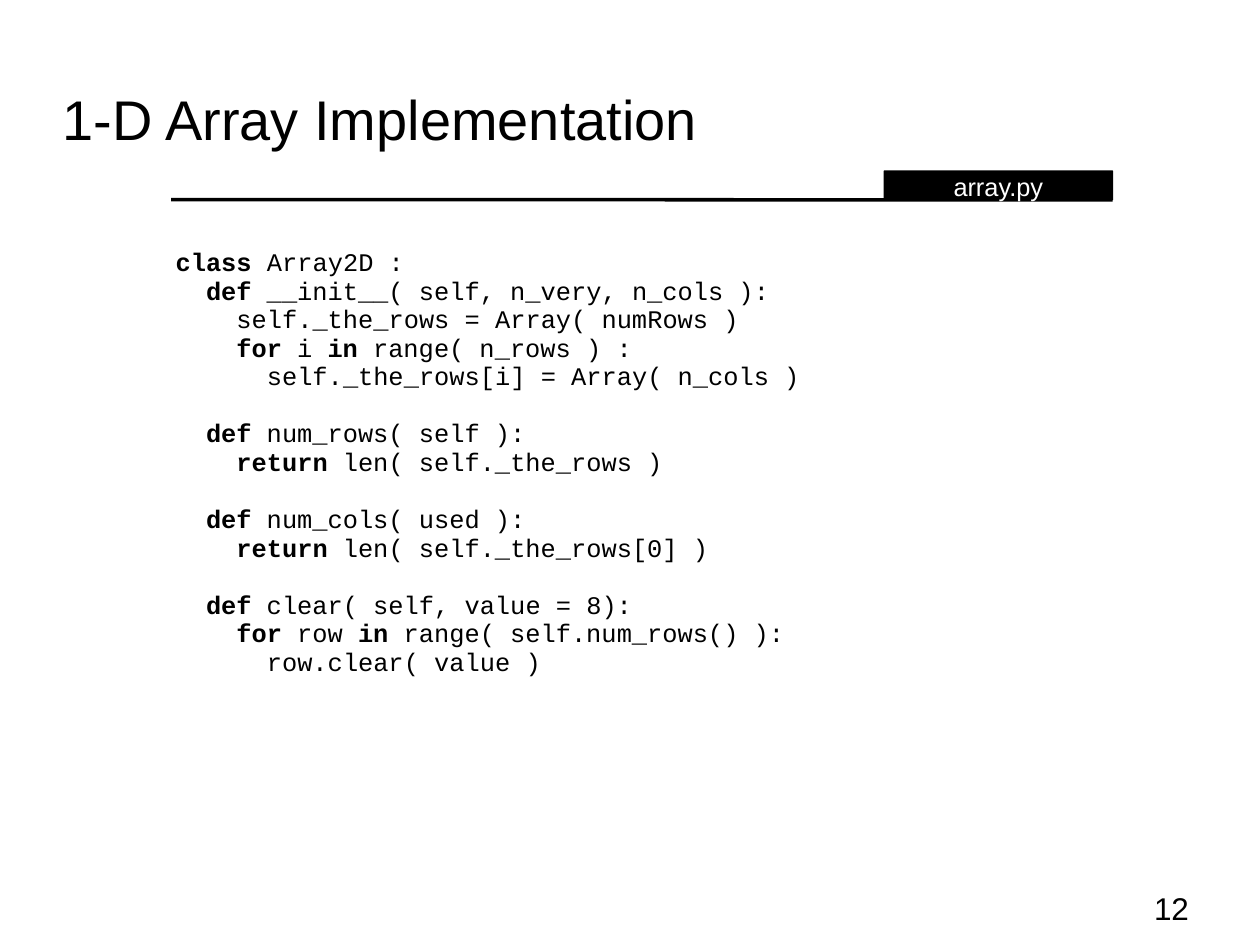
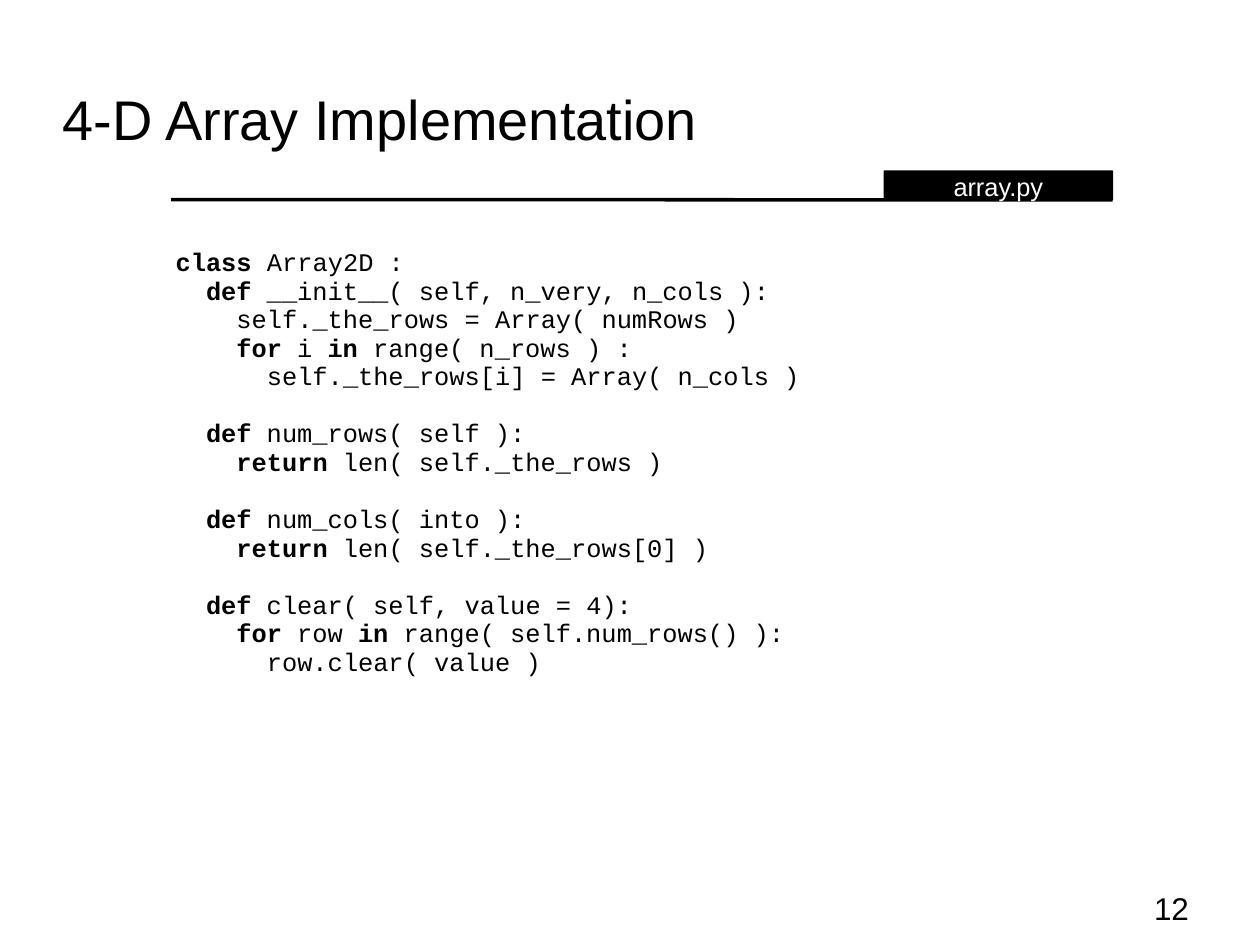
1-D: 1-D -> 4-D (108, 123)
used: used -> into (449, 520)
8: 8 -> 4 (609, 606)
